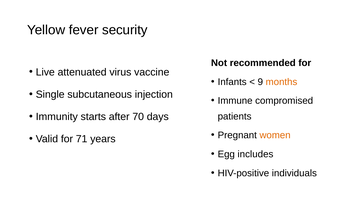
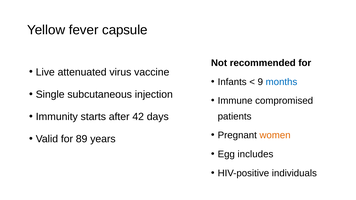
security: security -> capsule (125, 30)
months colour: orange -> blue (281, 82)
70: 70 -> 42 (138, 117)
71: 71 -> 89 (82, 139)
